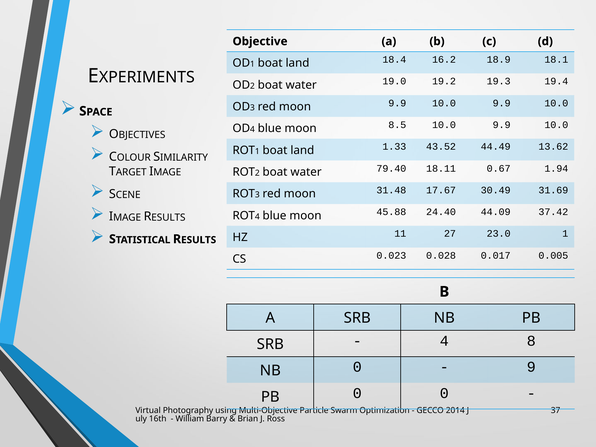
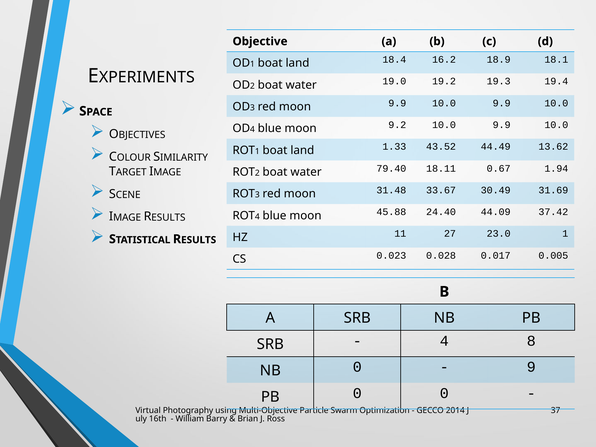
8.5: 8.5 -> 9.2 (397, 125)
17.67: 17.67 -> 33.67 (441, 190)
